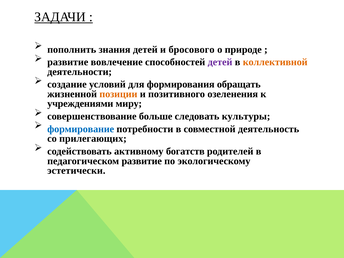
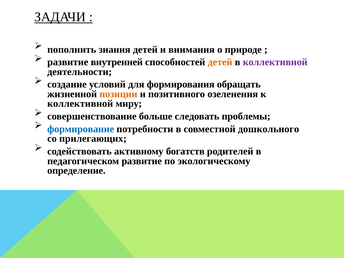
бросового: бросового -> внимания (192, 49)
вовлечение: вовлечение -> внутренней (117, 62)
детей colour: purple -> orange (220, 62)
коллективной colour: orange -> purple (275, 62)
учреждениями: учреждениями -> коллективной (80, 104)
культуры: культуры -> проблемы (246, 116)
деятельность: деятельность -> дошкольного (269, 129)
эстетически: эстетически -> определение (76, 171)
